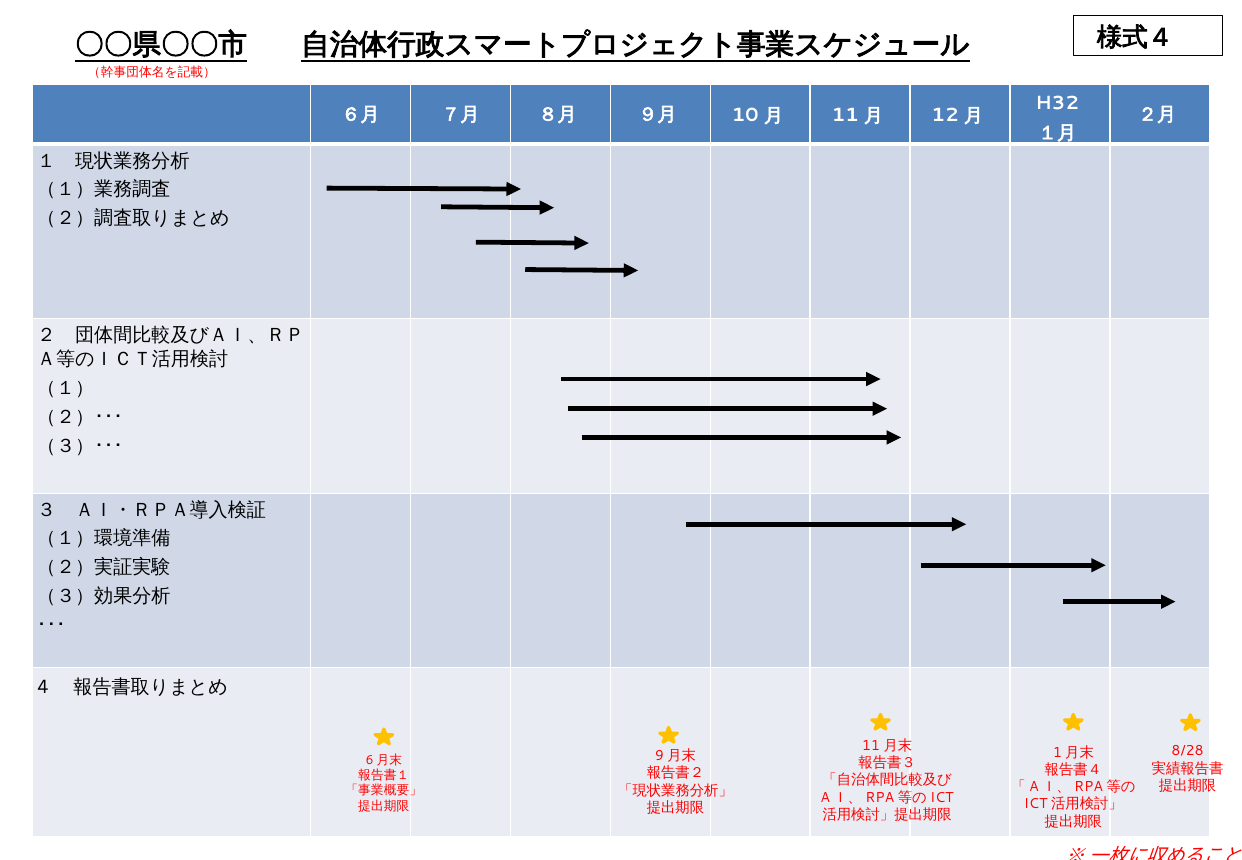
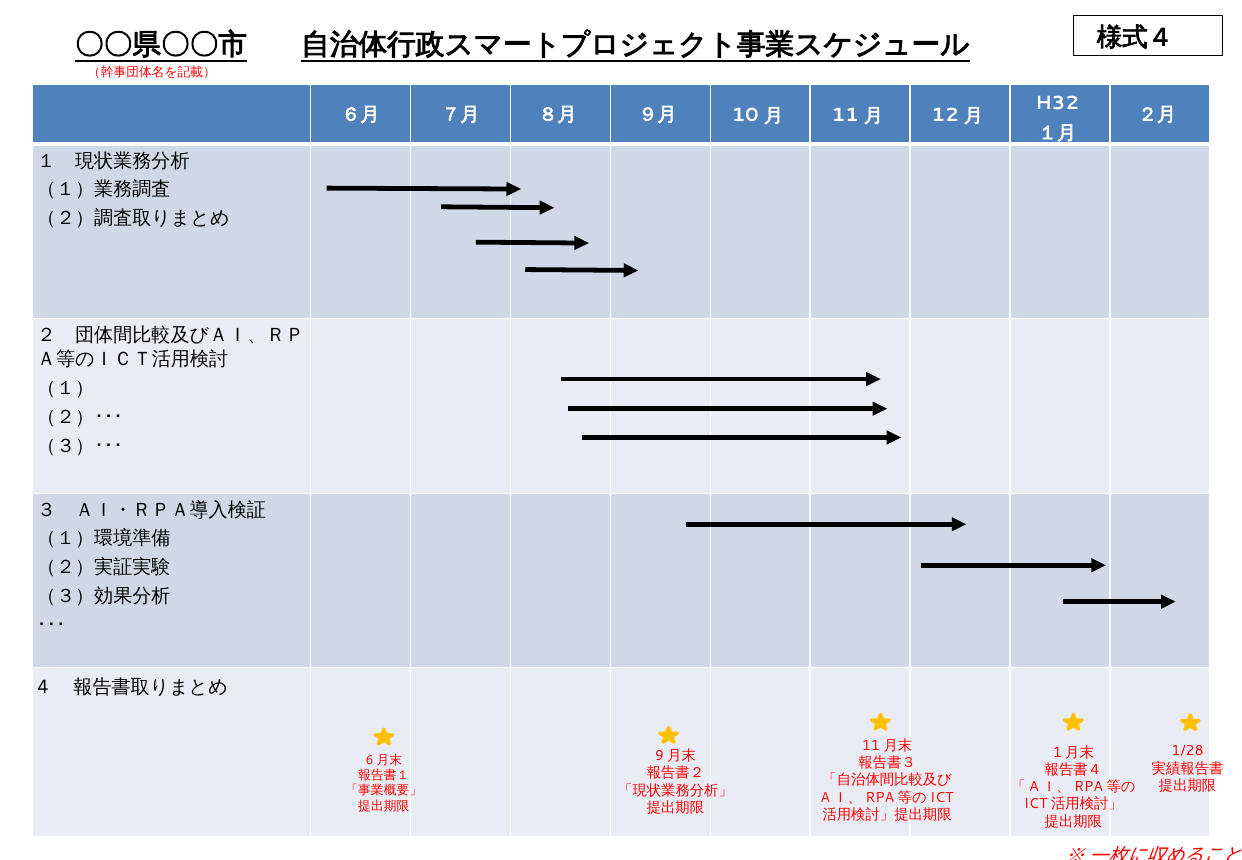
8/28: 8/28 -> 1/28 (1188, 751)
